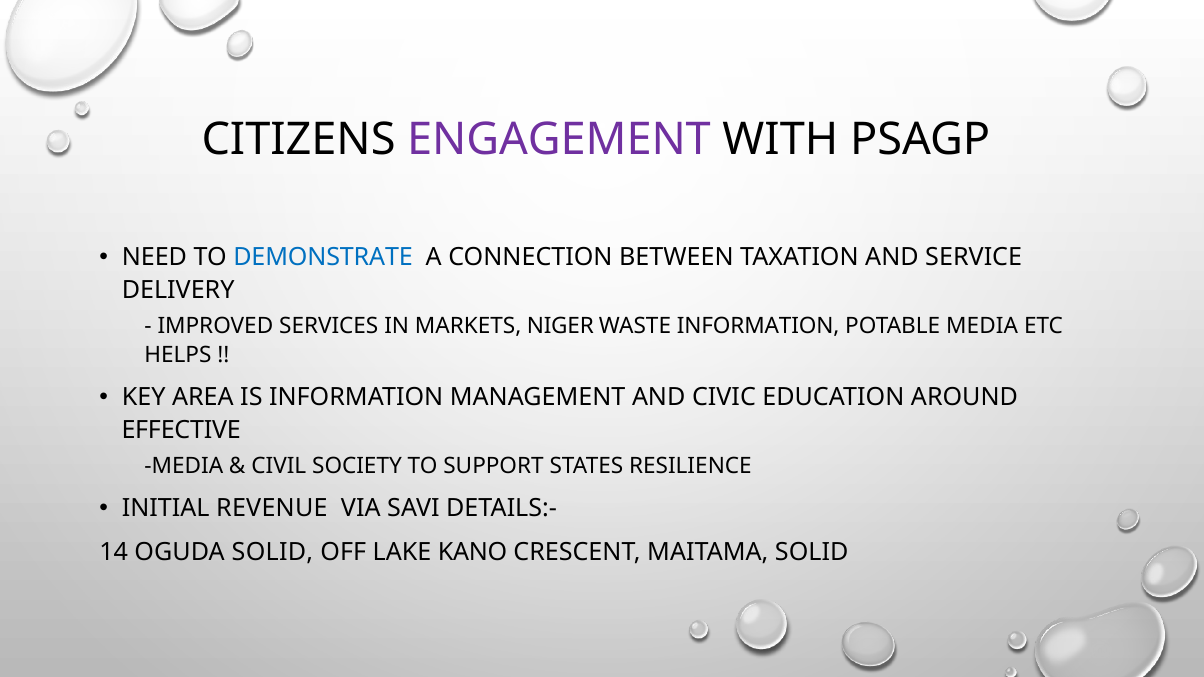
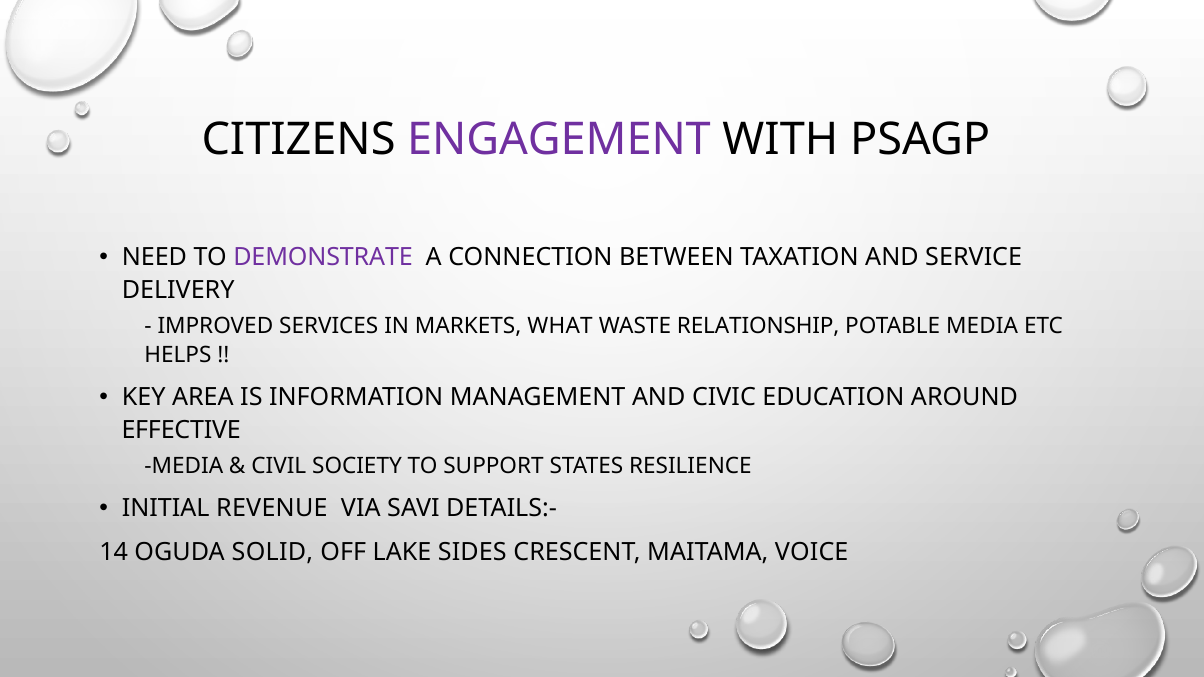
DEMONSTRATE colour: blue -> purple (323, 257)
NIGER: NIGER -> WHAT (560, 326)
WASTE INFORMATION: INFORMATION -> RELATIONSHIP (758, 326)
KANO: KANO -> SIDES (472, 553)
MAITAMA SOLID: SOLID -> VOICE (812, 553)
